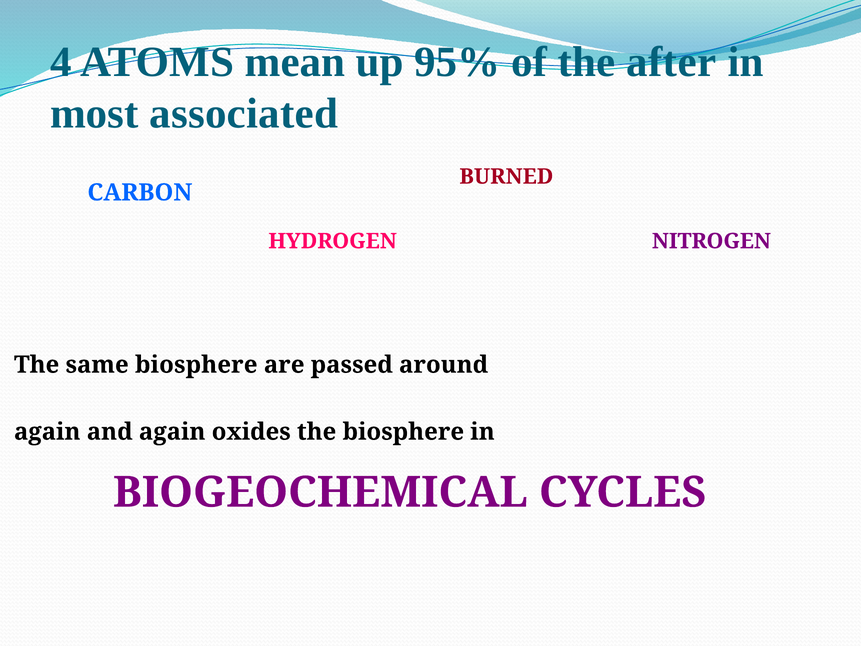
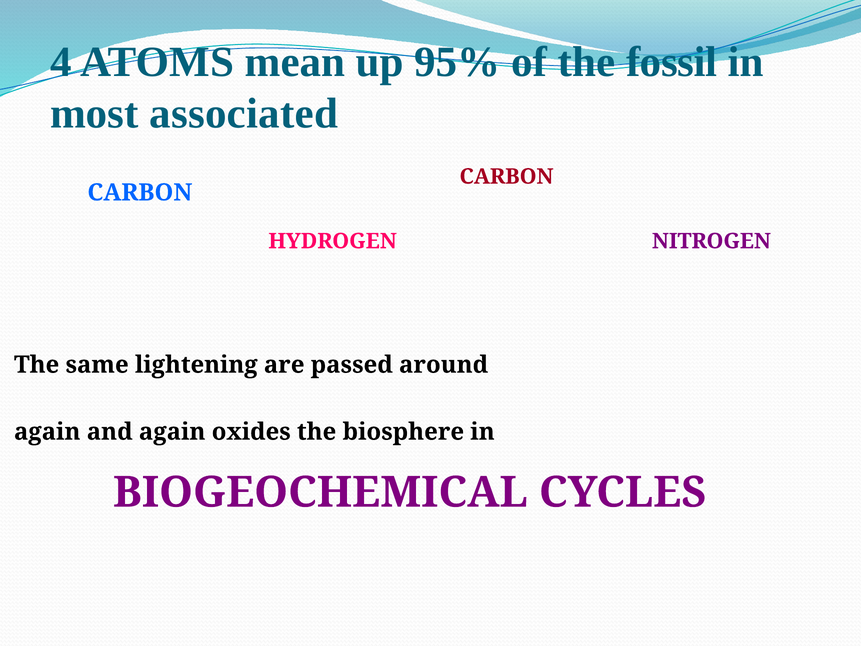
after: after -> fossil (672, 62)
BURNED: BURNED -> CARBON (506, 176)
same biosphere: biosphere -> lightening (196, 365)
